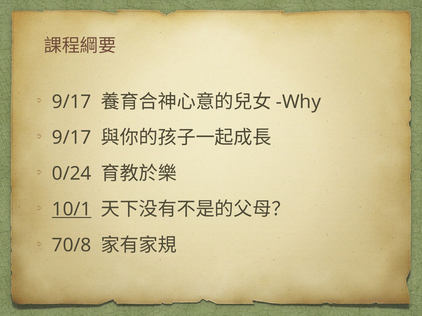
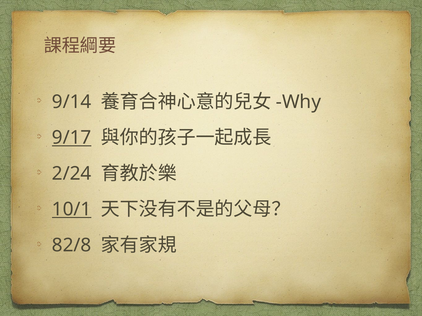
9/17: 9/17 -> 9/14 (72, 102)
9/17 underline: none -> present (72, 138)
0/24: 0/24 -> 2/24 (72, 174)
70/8: 70/8 -> 82/8 (72, 246)
